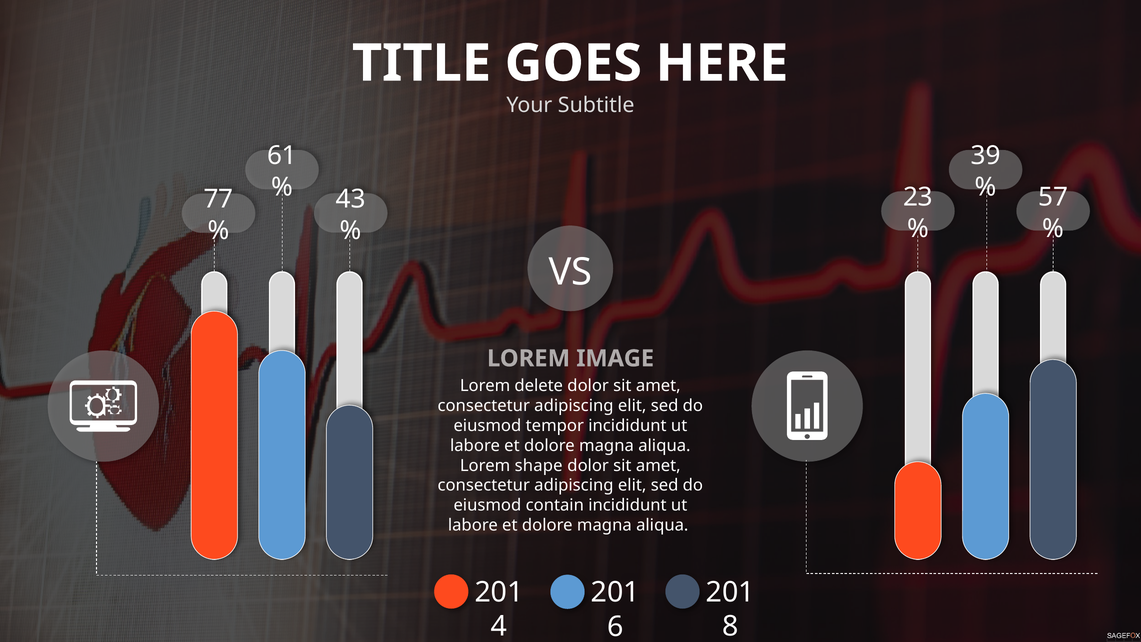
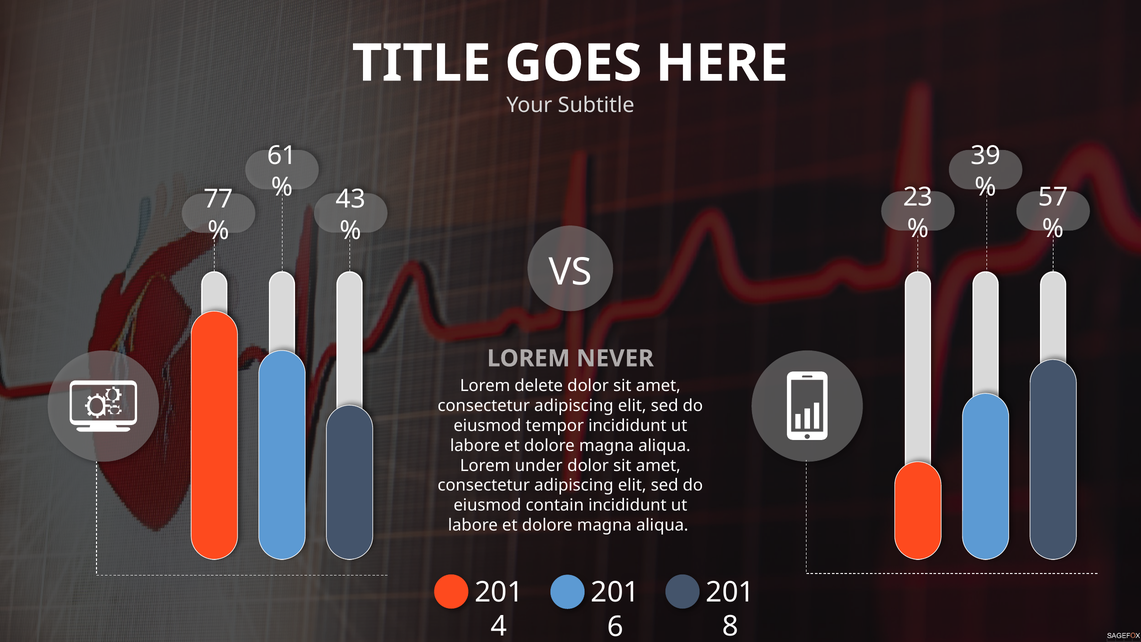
IMAGE: IMAGE -> NEVER (615, 358)
shape: shape -> under (539, 465)
